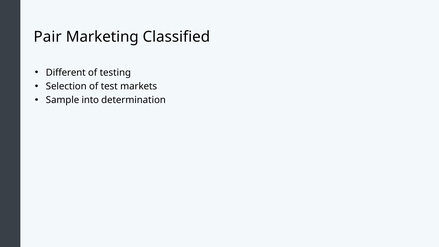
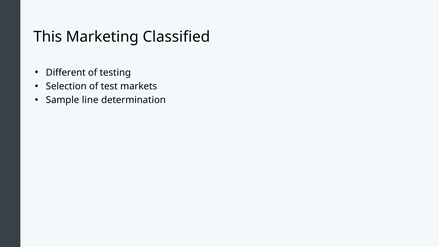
Pair: Pair -> This (48, 37)
into: into -> line (90, 100)
